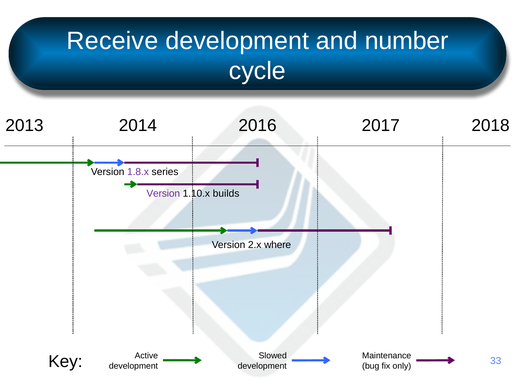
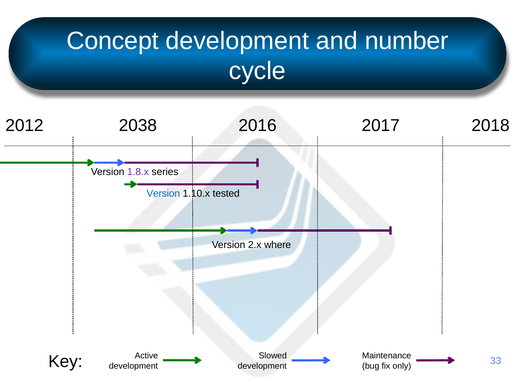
Receive: Receive -> Concept (113, 41)
2013: 2013 -> 2012 (24, 126)
2014: 2014 -> 2038 (138, 126)
Version colour: purple -> blue (163, 194)
builds: builds -> tested (226, 194)
